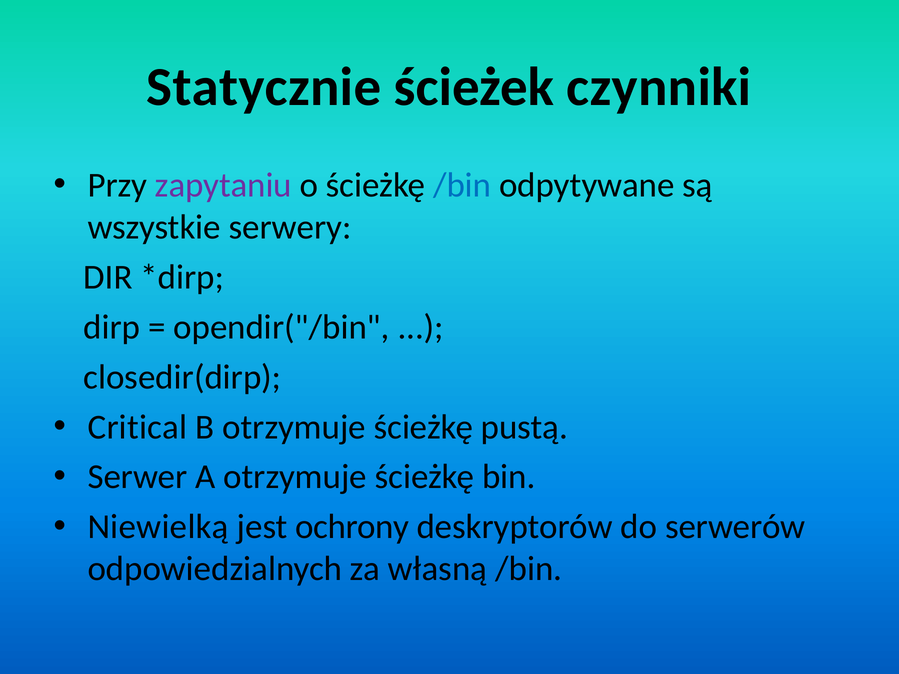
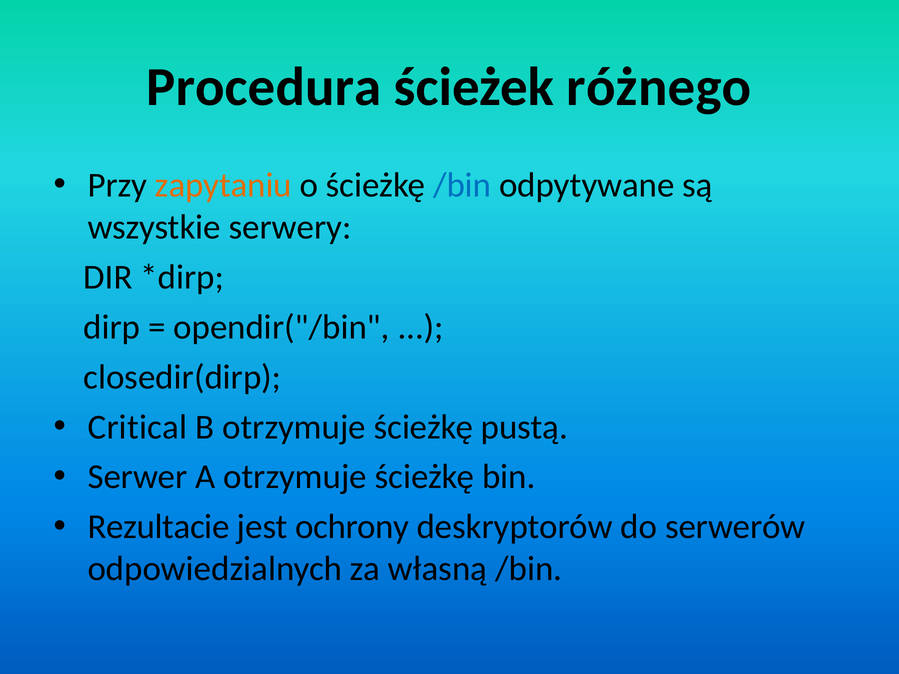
Statycznie: Statycznie -> Procedura (264, 87)
czynniki: czynniki -> różnego (659, 87)
zapytaniu colour: purple -> orange (223, 185)
Niewielką: Niewielką -> Rezultacie (158, 527)
